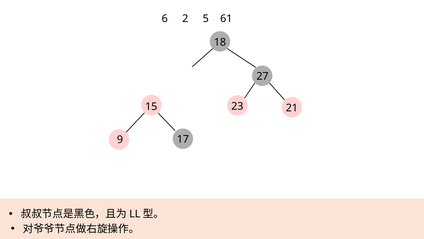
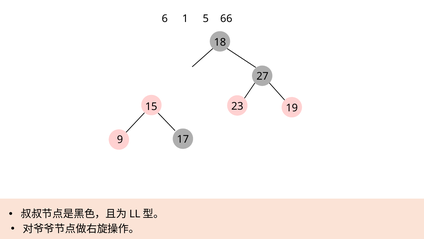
2: 2 -> 1 (185, 19)
61: 61 -> 66 (226, 19)
21: 21 -> 19 (292, 108)
